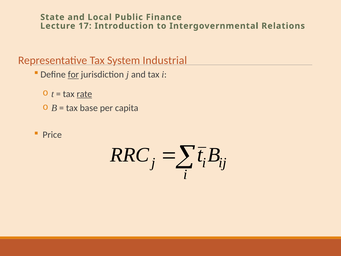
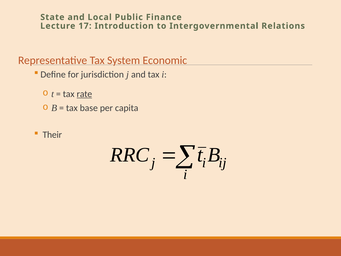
Industrial: Industrial -> Economic (165, 60)
for underline: present -> none (73, 75)
Price: Price -> Their (52, 135)
